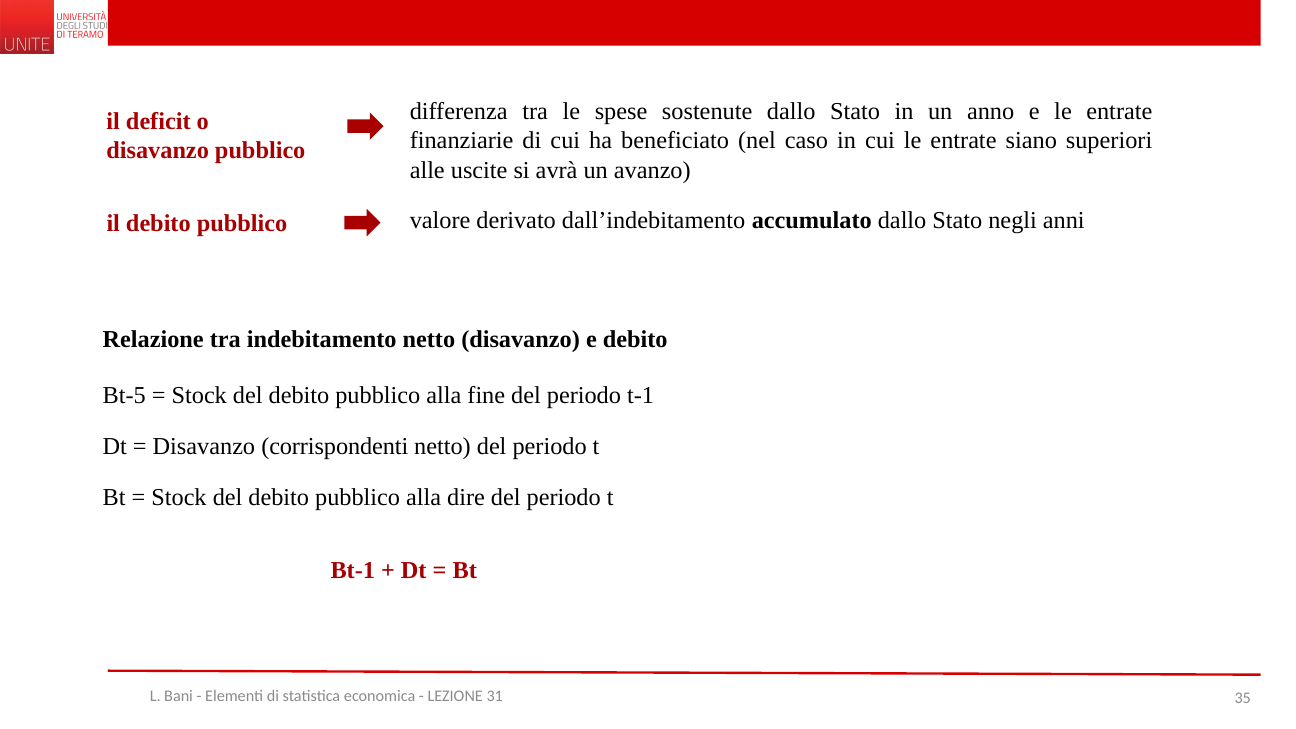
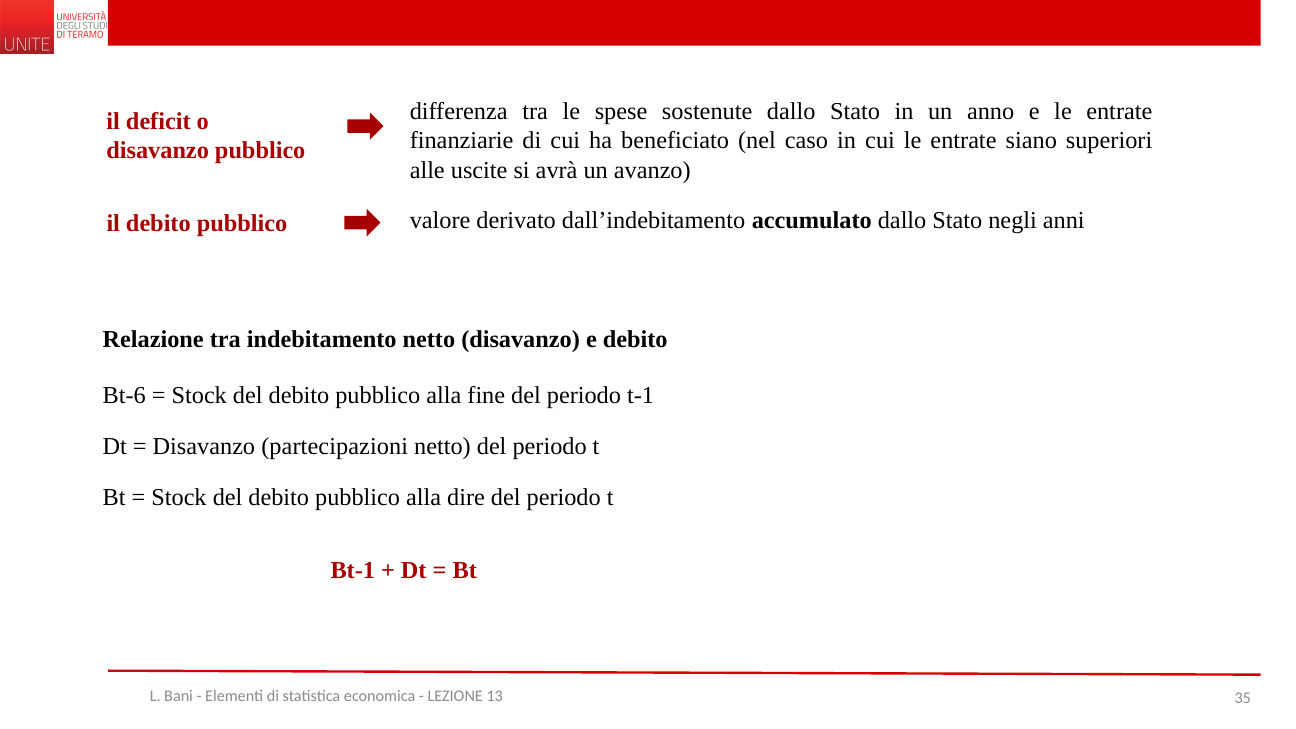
Bt-5: Bt-5 -> Bt-6 (124, 395)
corrispondenti: corrispondenti -> partecipazioni (335, 446)
31: 31 -> 13 (495, 696)
